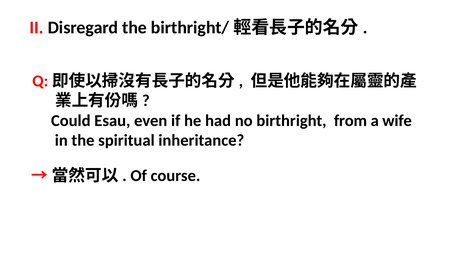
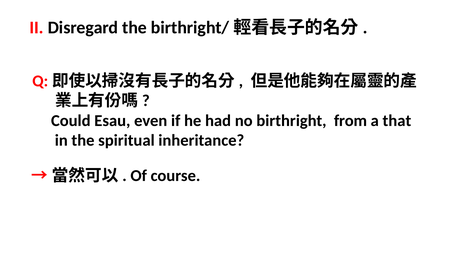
wife: wife -> that (397, 121)
